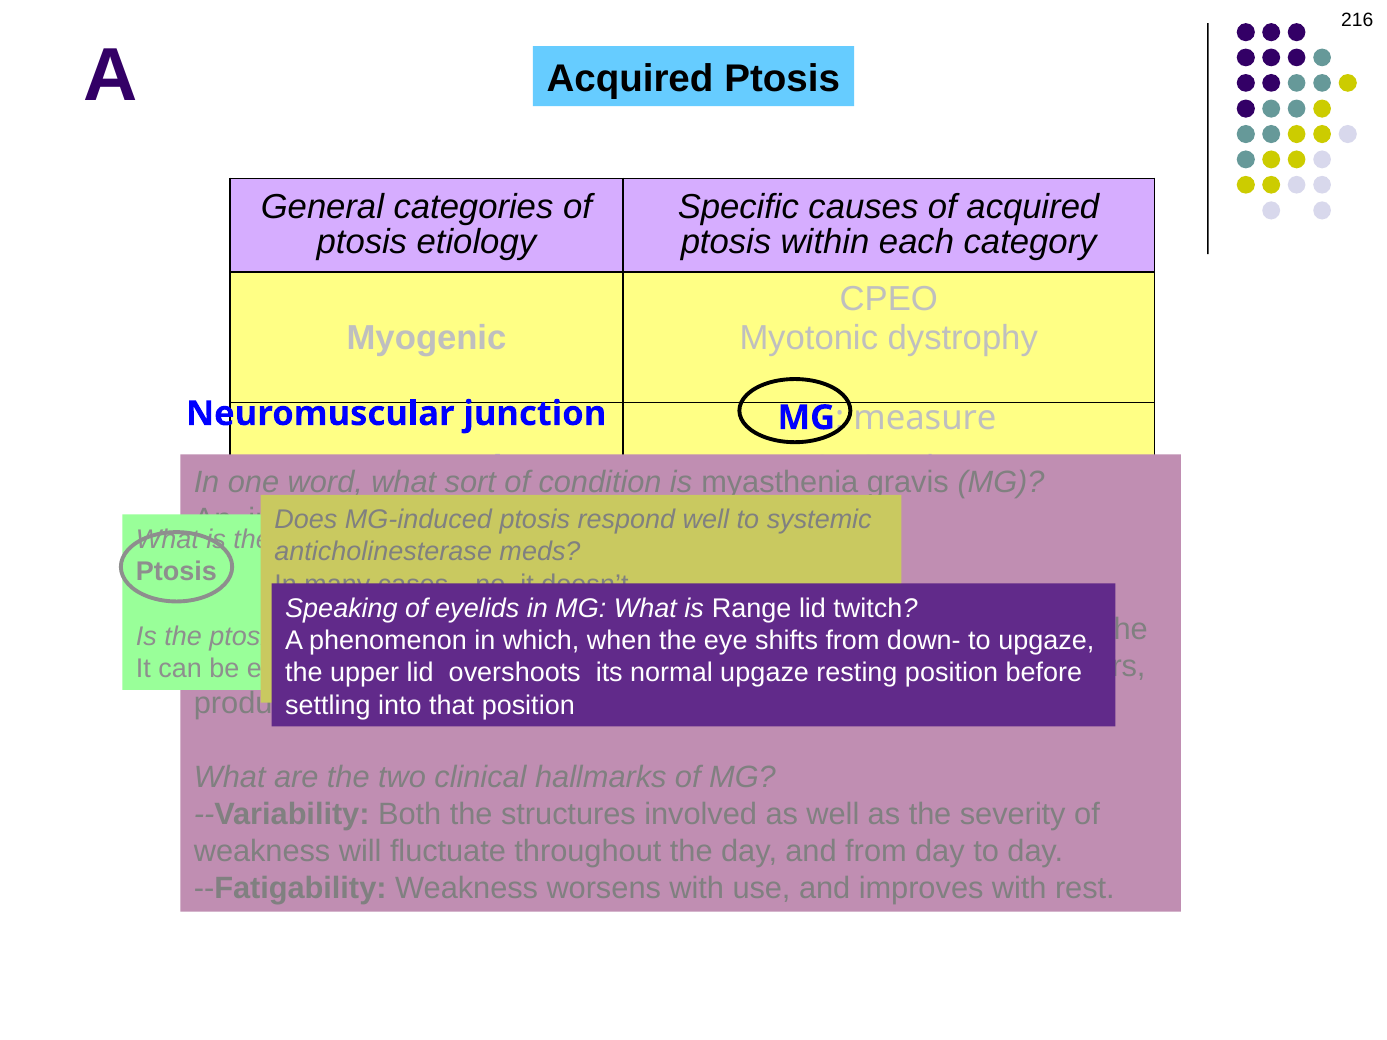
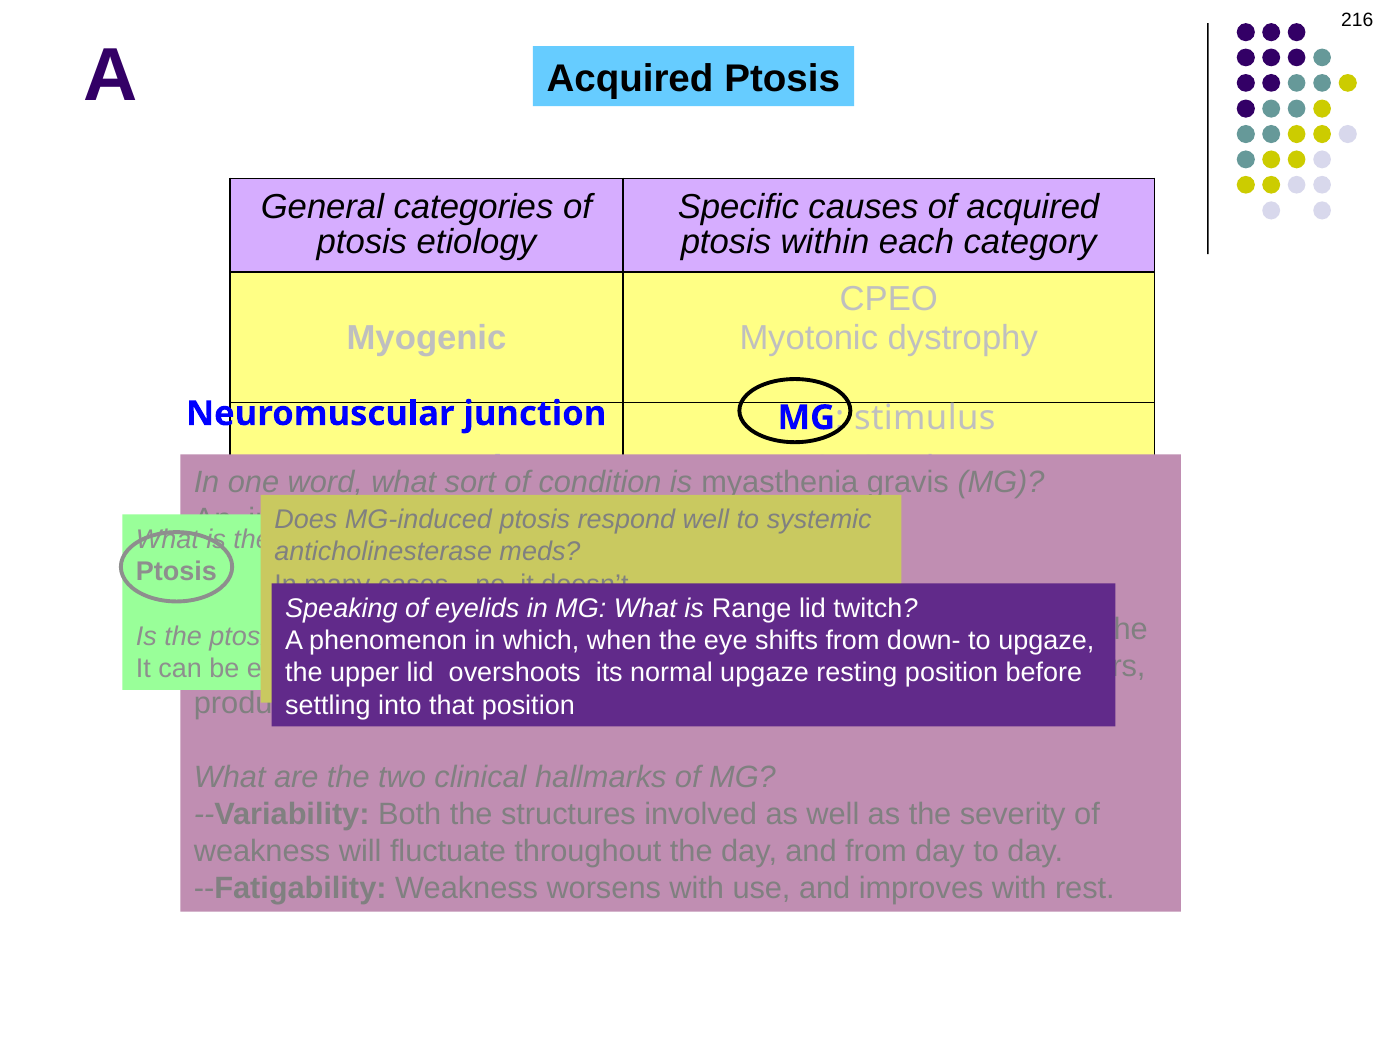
measure: measure -> stimulus (925, 418)
